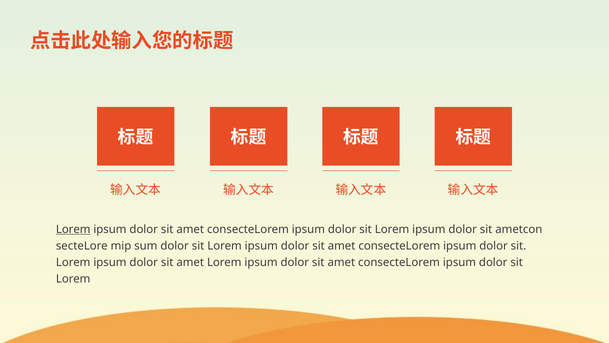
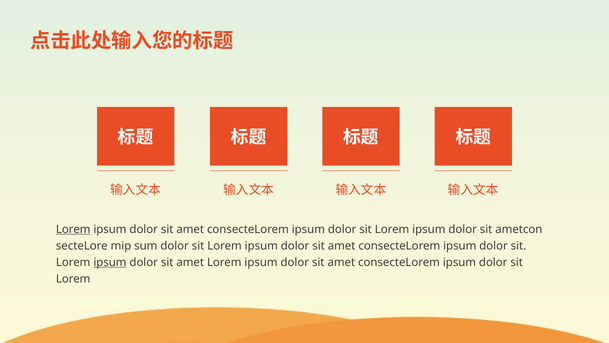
ipsum underline: none -> present (110, 262)
